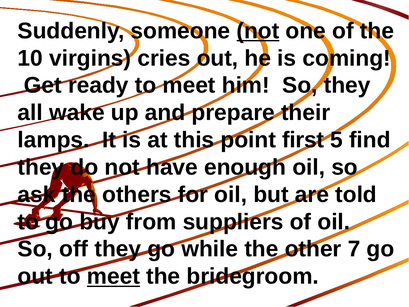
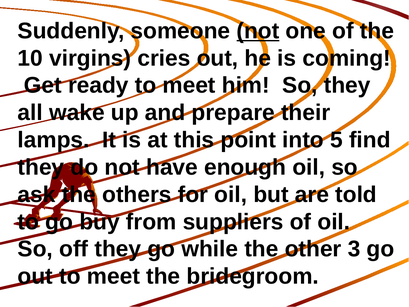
first: first -> into (303, 140)
7: 7 -> 3 (354, 249)
meet underline: present -> none (113, 276)
